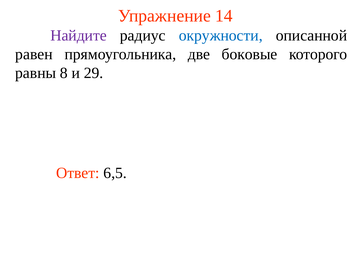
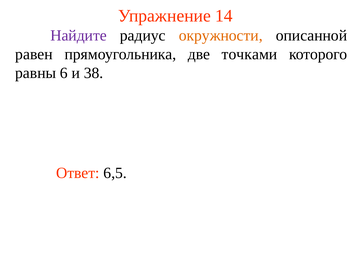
окружности colour: blue -> orange (221, 36)
боковые: боковые -> точками (249, 54)
8: 8 -> 6 (64, 73)
29: 29 -> 38 (94, 73)
